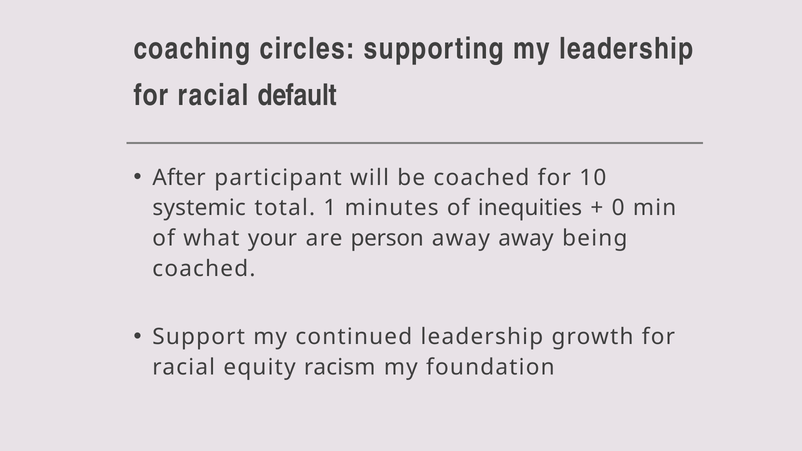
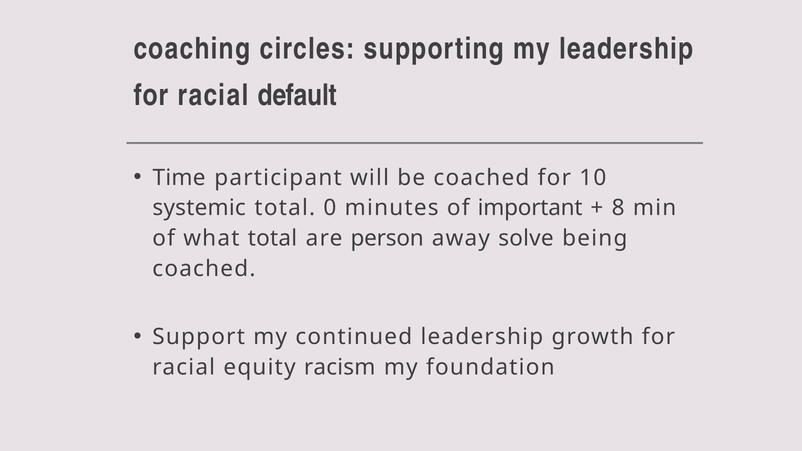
After: After -> Time (179, 178)
1: 1 -> 0 (330, 208)
inequities: inequities -> important (530, 208)
0: 0 -> 8 (618, 208)
what your: your -> total (272, 238)
away away: away -> solve (526, 238)
